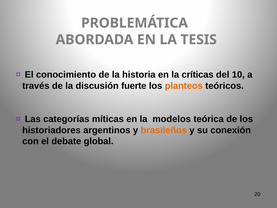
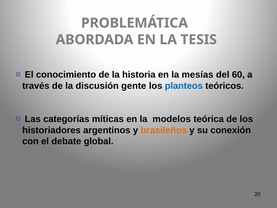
críticas: críticas -> mesías (198, 75)
10: 10 -> 60 (238, 75)
fuerte: fuerte -> gente (134, 86)
planteos colour: orange -> blue (184, 86)
